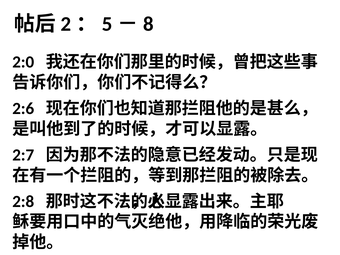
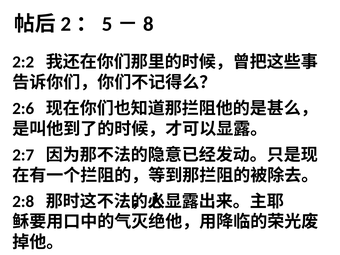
2:0: 2:0 -> 2:2 (23, 62)
